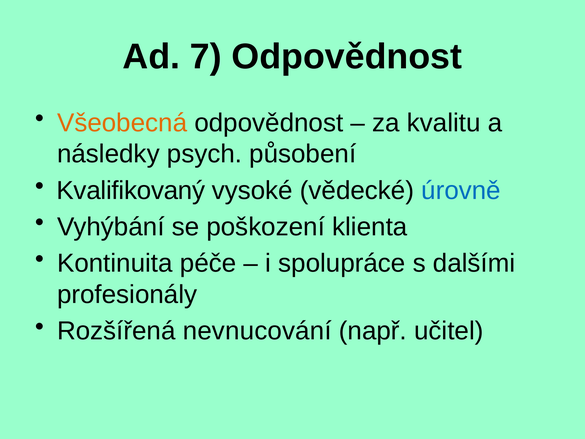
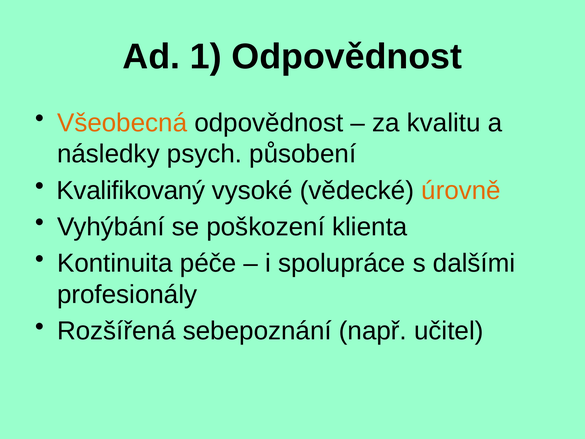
7: 7 -> 1 (206, 57)
úrovně colour: blue -> orange (461, 190)
nevnucování: nevnucování -> sebepoznání (257, 331)
